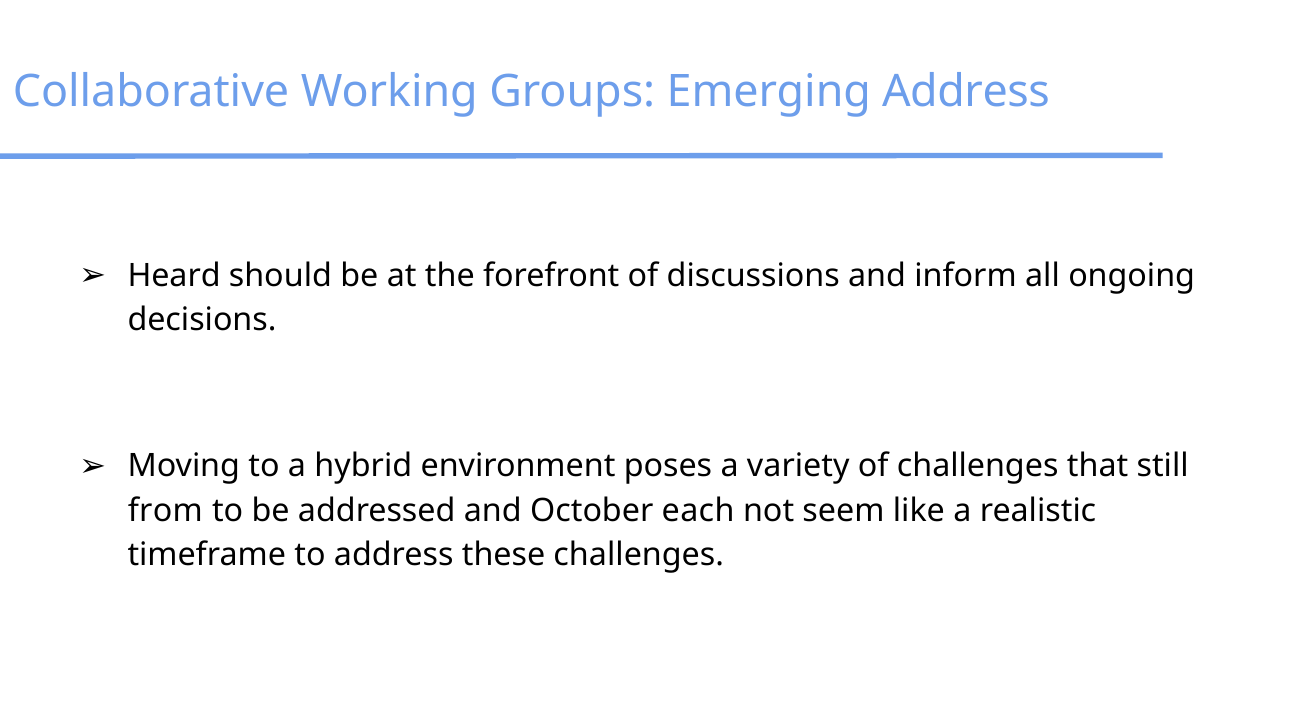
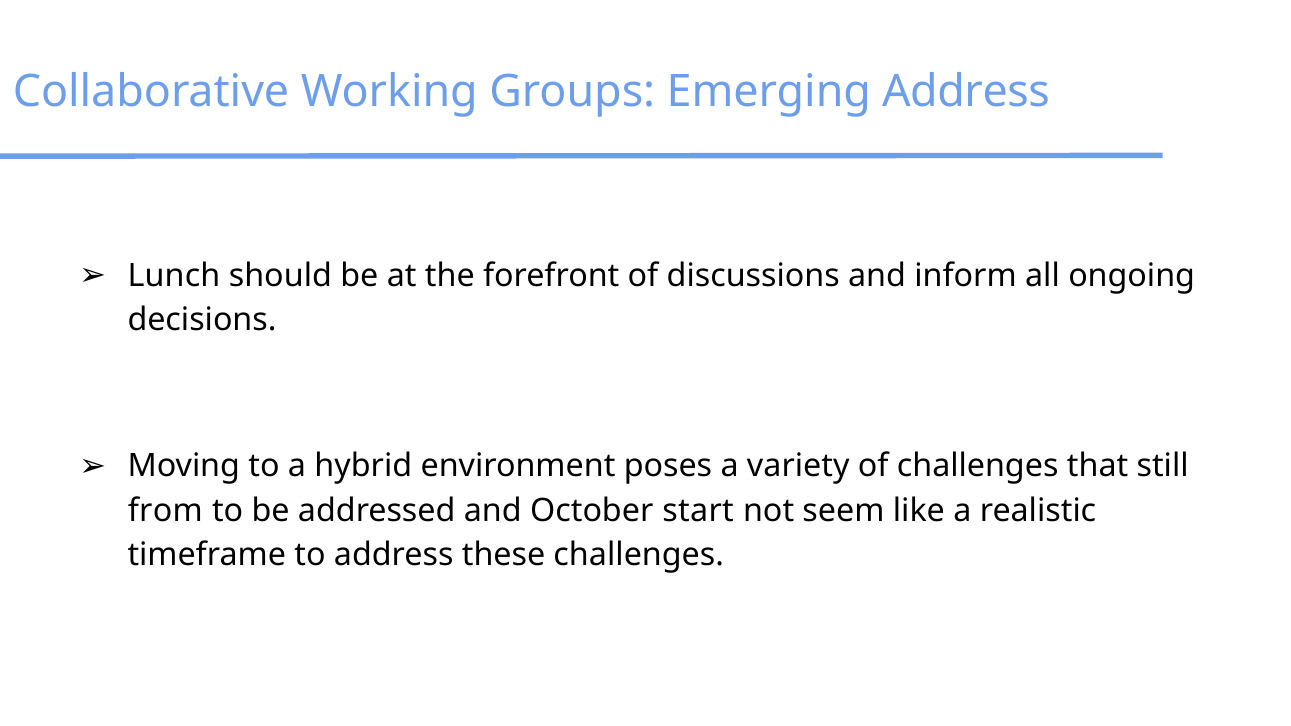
Heard: Heard -> Lunch (174, 276)
each: each -> start (698, 511)
